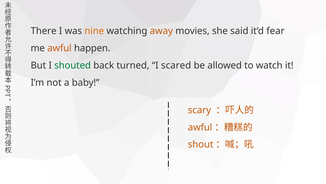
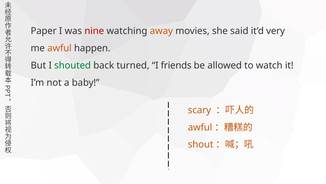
There: There -> Paper (44, 31)
nine colour: orange -> red (94, 31)
fear: fear -> very (276, 31)
scared: scared -> friends (176, 65)
